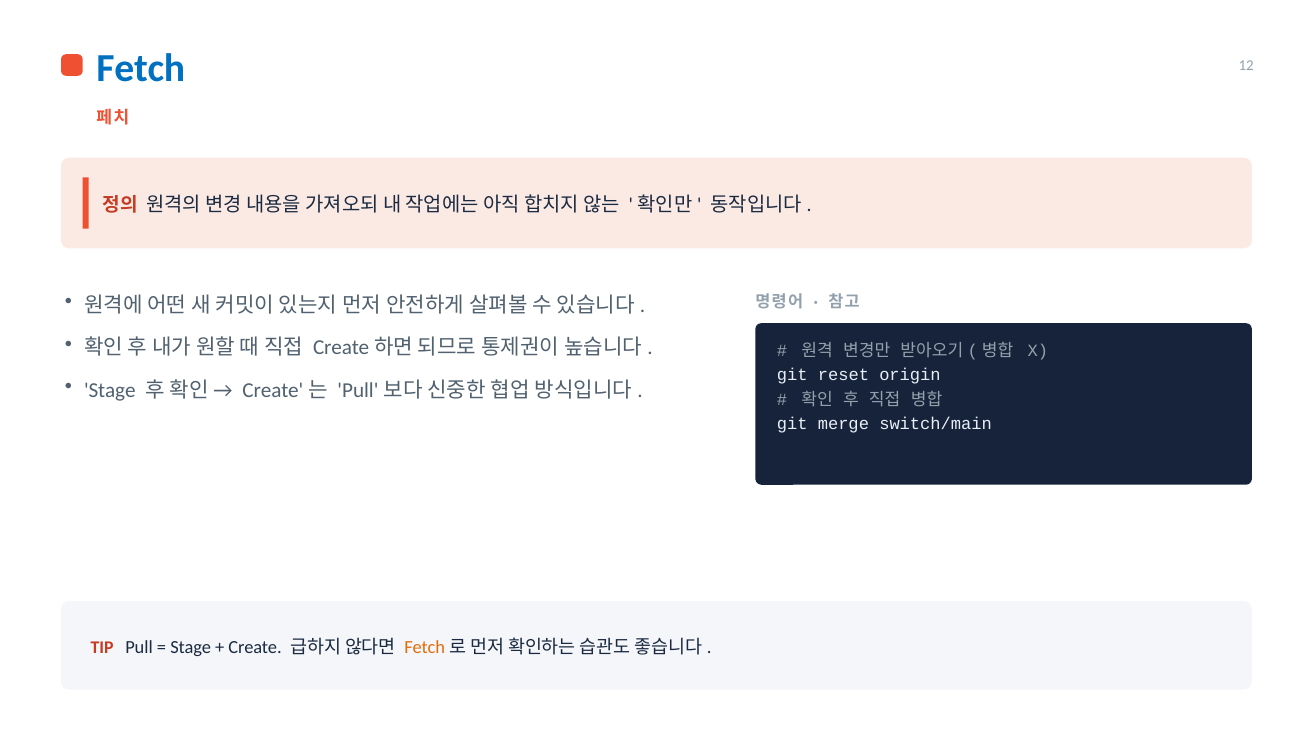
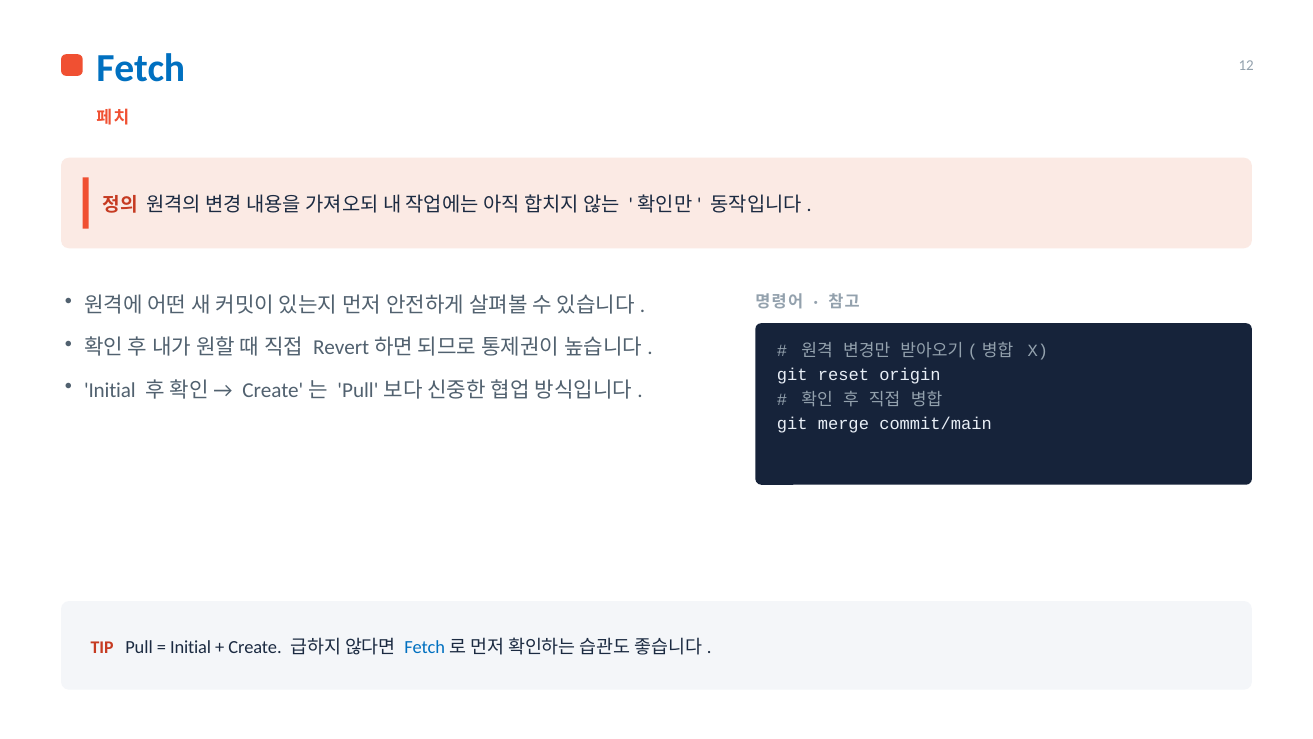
Create: Create -> Revert (341, 348)
Stage: Stage -> Initial (110, 390)
switch/main: switch/main -> commit/main (936, 424)
Stage: Stage -> Initial (191, 647)
Fetch colour: orange -> blue (425, 647)
